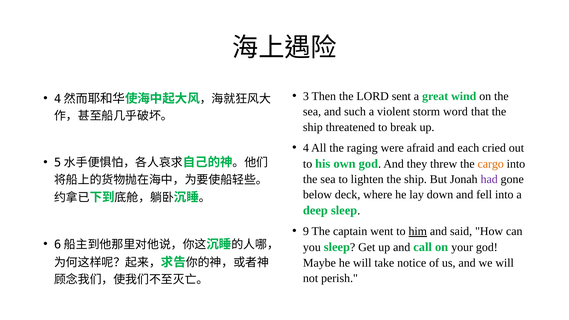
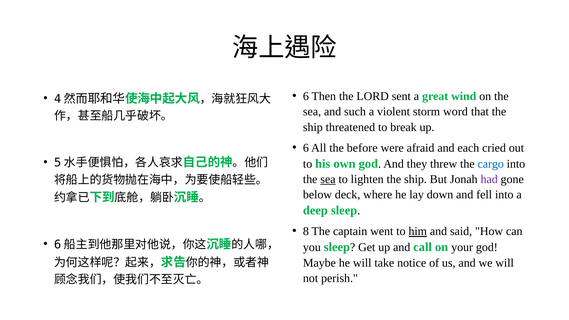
3: 3 -> 6 (306, 96)
4: 4 -> 6 (306, 148)
raging: raging -> before (362, 148)
cargo colour: orange -> blue (491, 164)
sea underline: none -> present (328, 179)
9: 9 -> 8 (306, 231)
